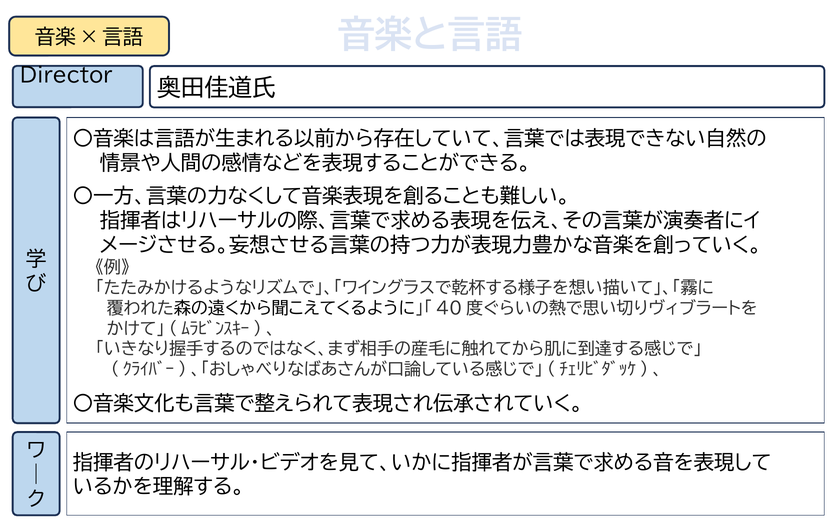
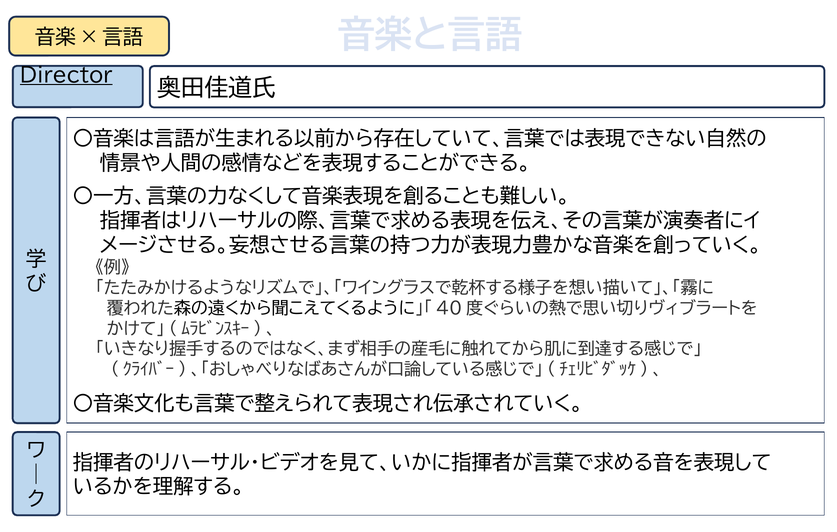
Director underline: none -> present (66, 76)
